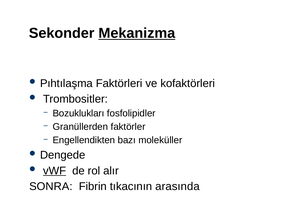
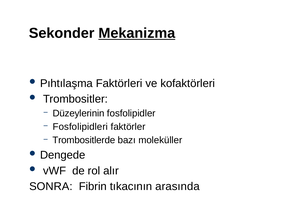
Bozuklukları: Bozuklukları -> Düzeylerinin (79, 113)
Granüllerden: Granüllerden -> Fosfolipidleri (80, 127)
Engellendikten: Engellendikten -> Trombositlerde (84, 140)
vWF underline: present -> none (55, 171)
